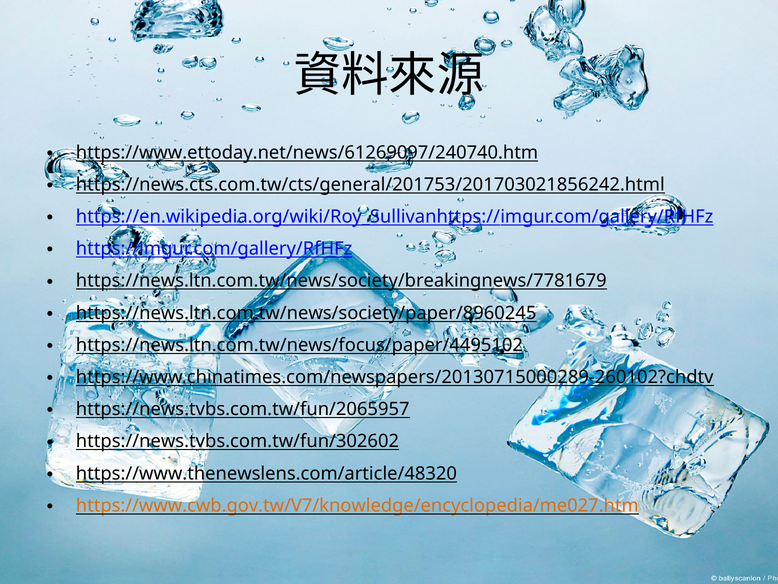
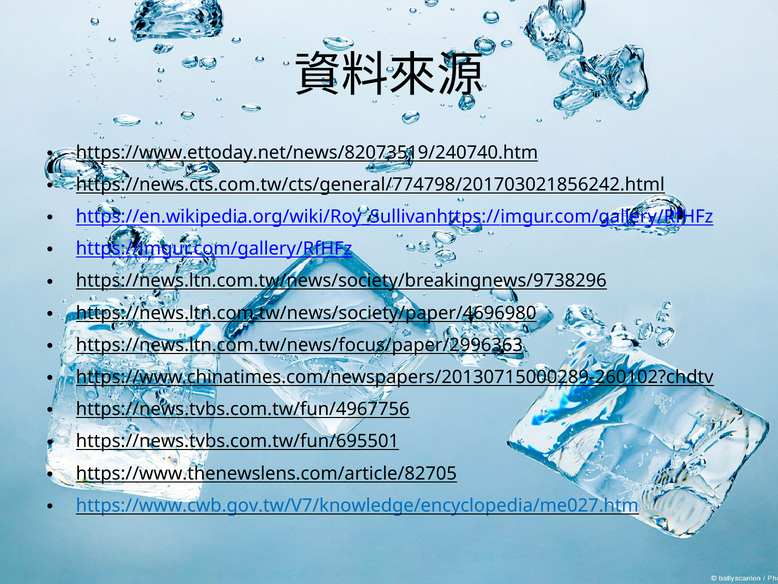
https://www.ettoday.net/news/61269097/240740.htm: https://www.ettoday.net/news/61269097/240740.htm -> https://www.ettoday.net/news/82073519/240740.htm (307, 152)
https://news.cts.com.tw/cts/general/201753/201703021856242.html: https://news.cts.com.tw/cts/general/201753/201703021856242.html -> https://news.cts.com.tw/cts/general/774798/201703021856242.html (370, 184)
https://news.ltn.com.tw/news/society/breakingnews/7781679: https://news.ltn.com.tw/news/society/breakingnews/7781679 -> https://news.ltn.com.tw/news/society/breakingnews/9738296 (341, 281)
https://news.ltn.com.tw/news/society/paper/8960245: https://news.ltn.com.tw/news/society/paper/8960245 -> https://news.ltn.com.tw/news/society/paper/4696980 (306, 313)
https://news.ltn.com.tw/news/focus/paper/4495102: https://news.ltn.com.tw/news/focus/paper/4495102 -> https://news.ltn.com.tw/news/focus/paper/2996363 (299, 345)
https://news.tvbs.com.tw/fun/2065957: https://news.tvbs.com.tw/fun/2065957 -> https://news.tvbs.com.tw/fun/4967756 (243, 409)
https://news.tvbs.com.tw/fun/302602: https://news.tvbs.com.tw/fun/302602 -> https://news.tvbs.com.tw/fun/695501 (237, 441)
https://www.thenewslens.com/article/48320: https://www.thenewslens.com/article/48320 -> https://www.thenewslens.com/article/82705 (266, 473)
https://www.cwb.gov.tw/V7/knowledge/encyclopedia/me027.htm colour: orange -> blue (357, 505)
